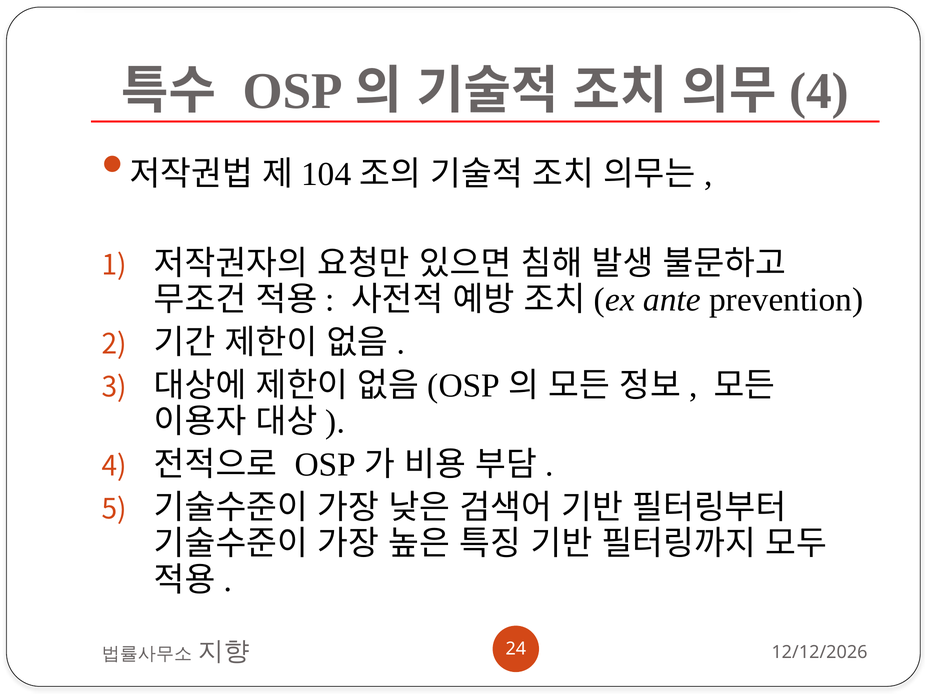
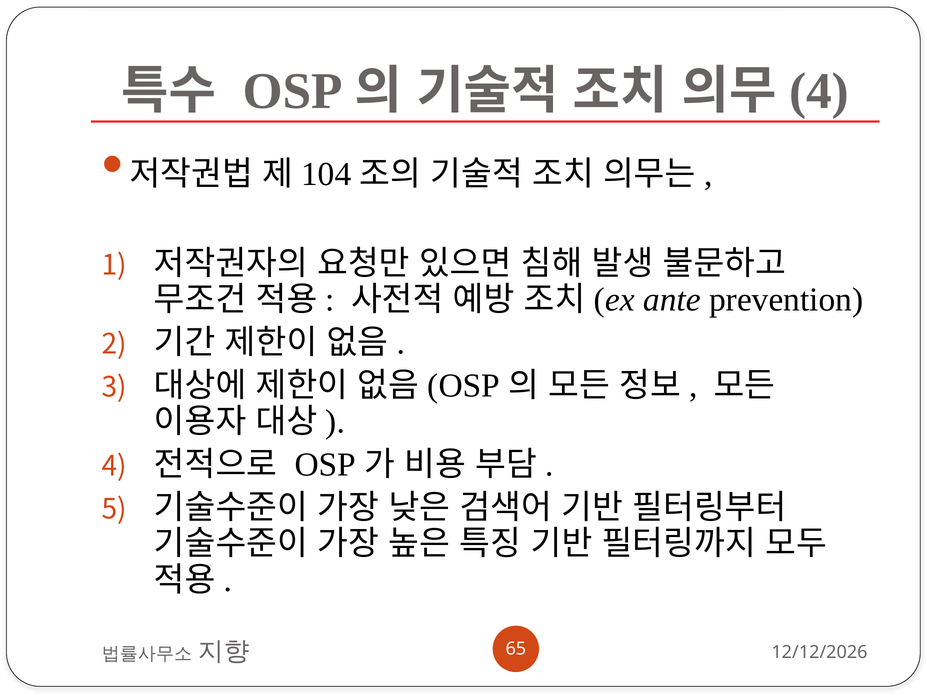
24: 24 -> 65 (516, 648)
